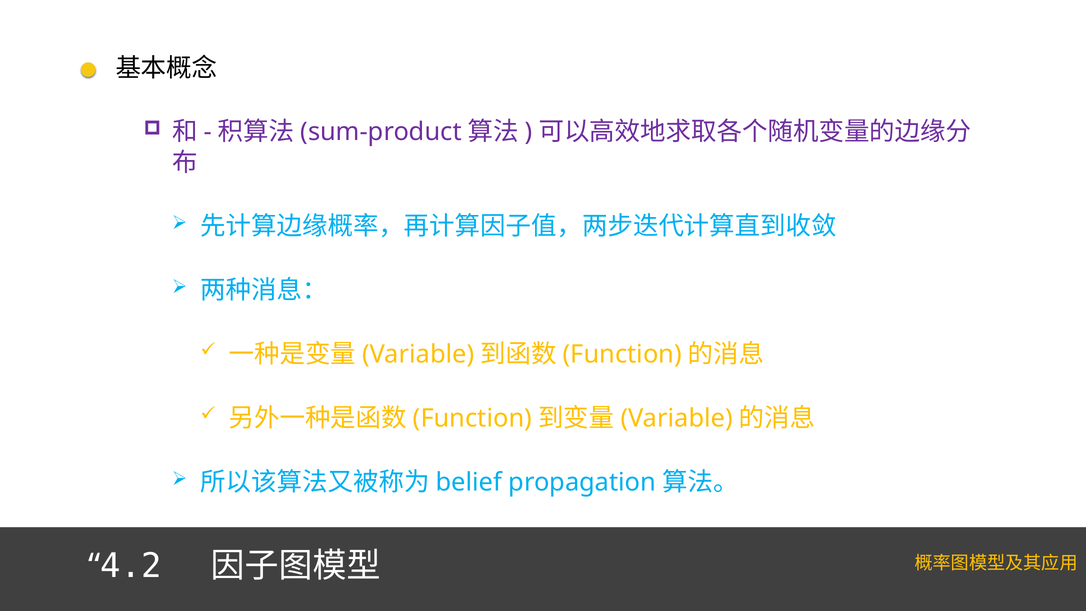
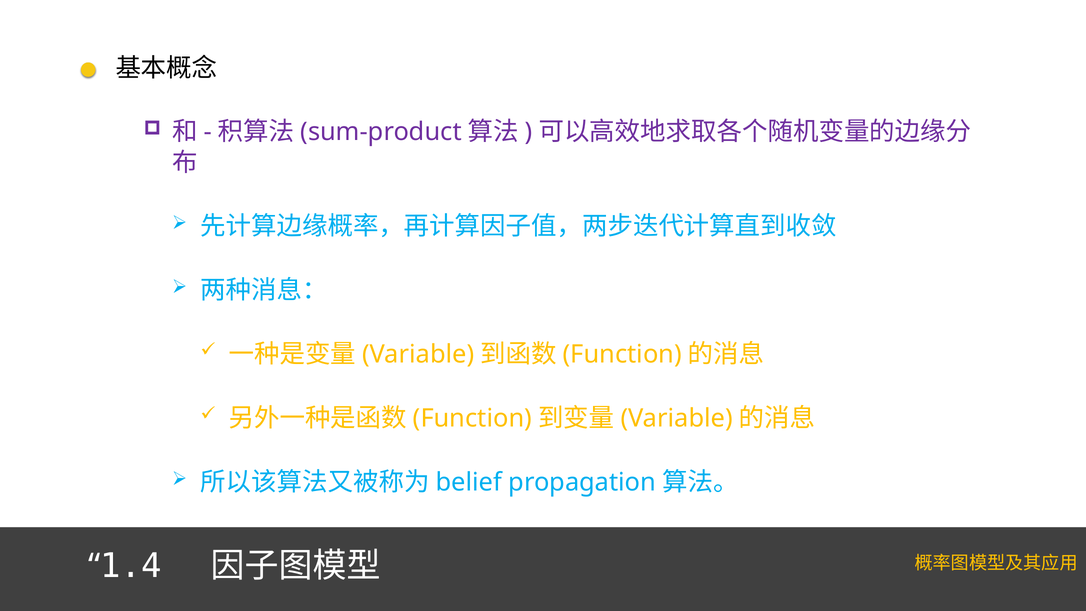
4.2: 4.2 -> 1.4 (131, 566)
